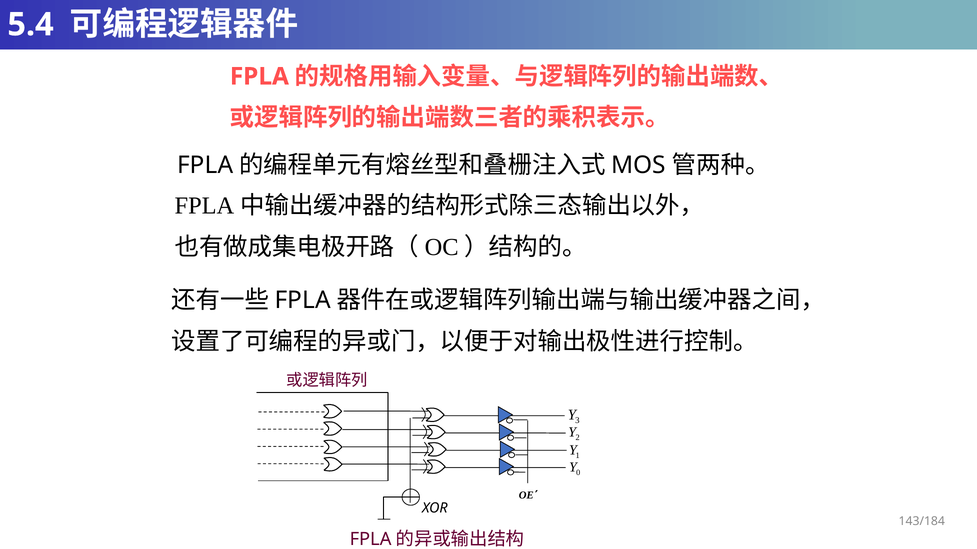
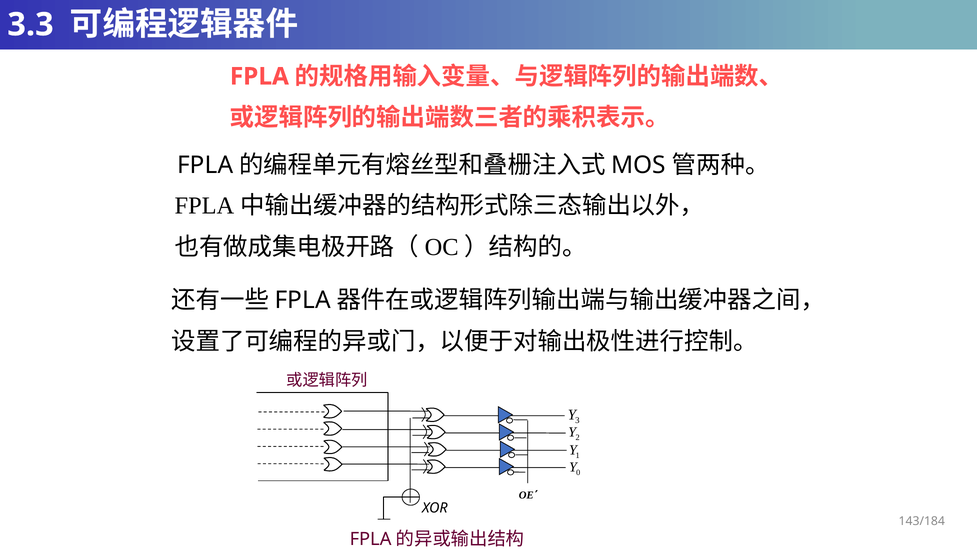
5.4: 5.4 -> 3.3 (31, 25)
